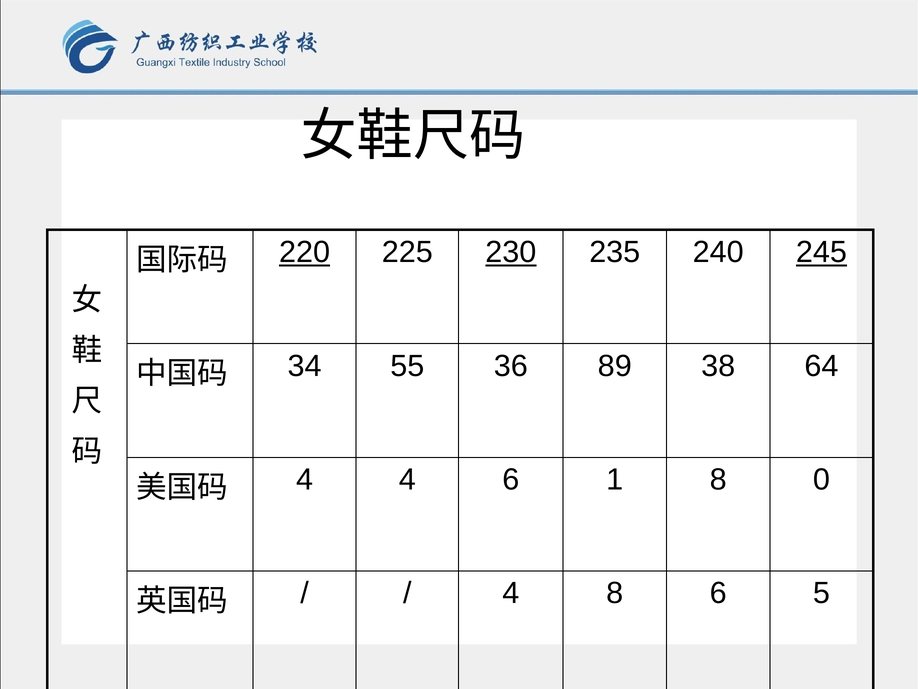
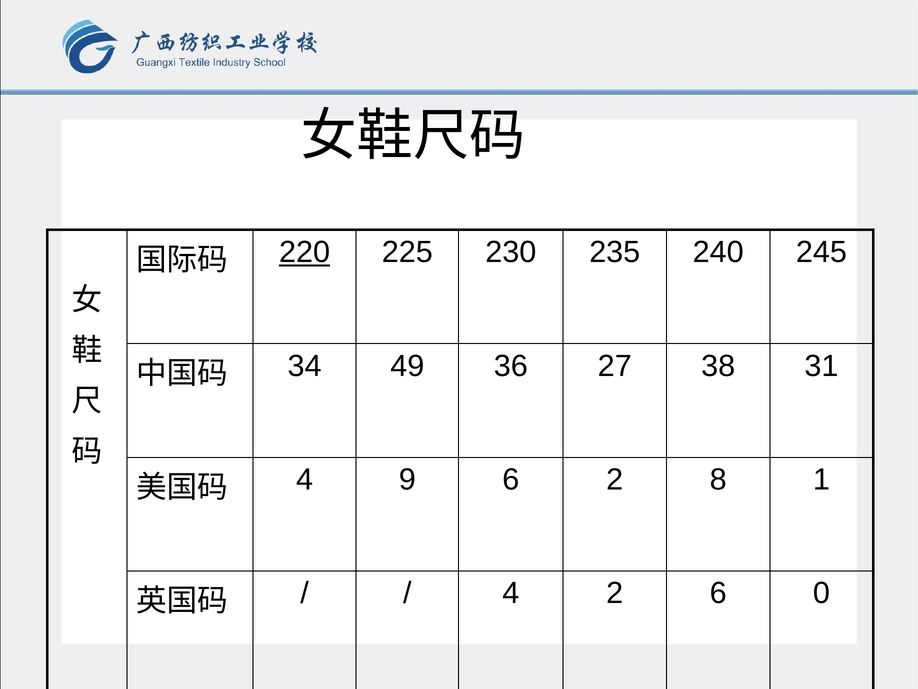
230 underline: present -> none (511, 252)
245 underline: present -> none (821, 252)
55: 55 -> 49 (407, 366)
89: 89 -> 27 (615, 366)
64: 64 -> 31 (821, 366)
4 4: 4 -> 9 (407, 479)
6 1: 1 -> 2 (615, 479)
0: 0 -> 1 (821, 479)
4 8: 8 -> 2 (615, 593)
5: 5 -> 0 (821, 593)
